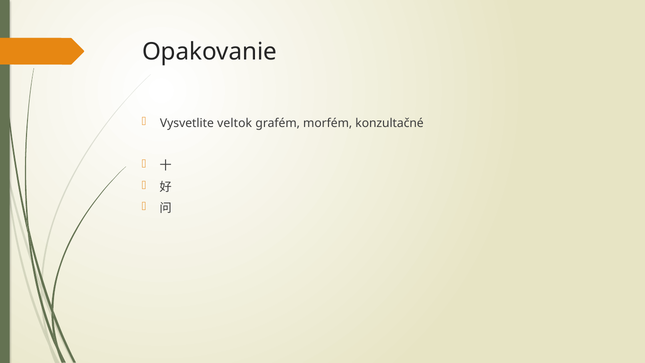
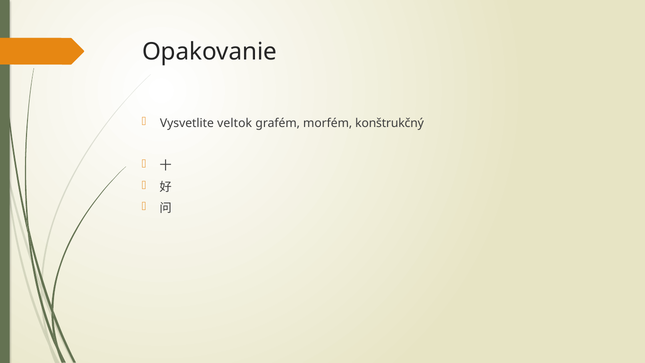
konzultačné: konzultačné -> konštrukčný (390, 123)
